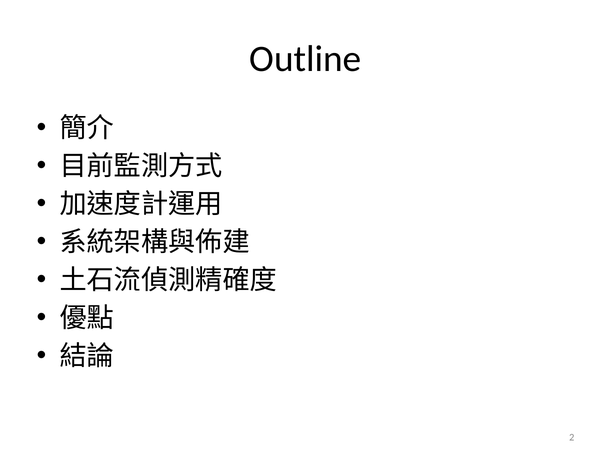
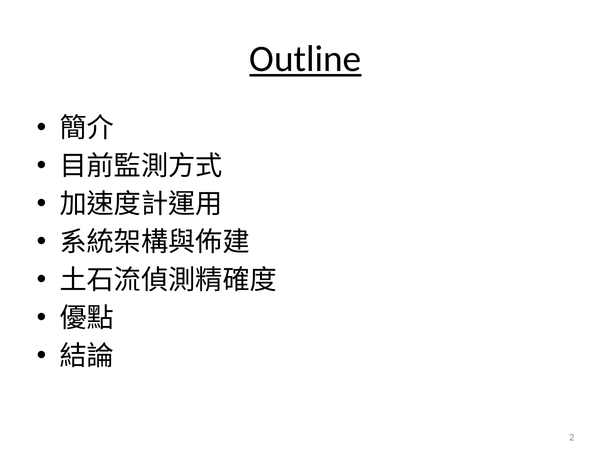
Outline underline: none -> present (305, 59)
